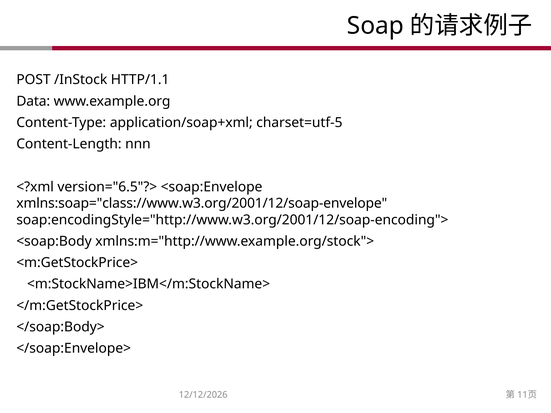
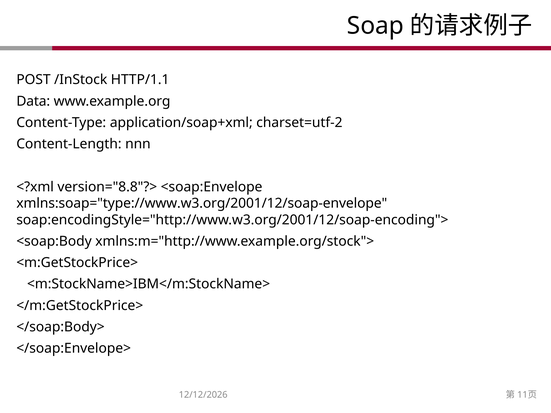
charset=utf-5: charset=utf-5 -> charset=utf-2 (299, 123)
version="6.5"?>: version="6.5"?> -> version="8.8"?> (107, 187)
xmlns:soap="class://www.w3.org/2001/12/soap-envelope: xmlns:soap="class://www.w3.org/2001/12/soap-envelope -> xmlns:soap="type://www.w3.org/2001/12/soap-envelope (202, 203)
